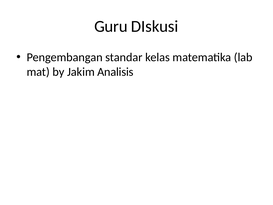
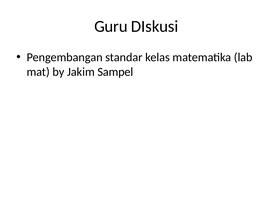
Analisis: Analisis -> Sampel (115, 72)
